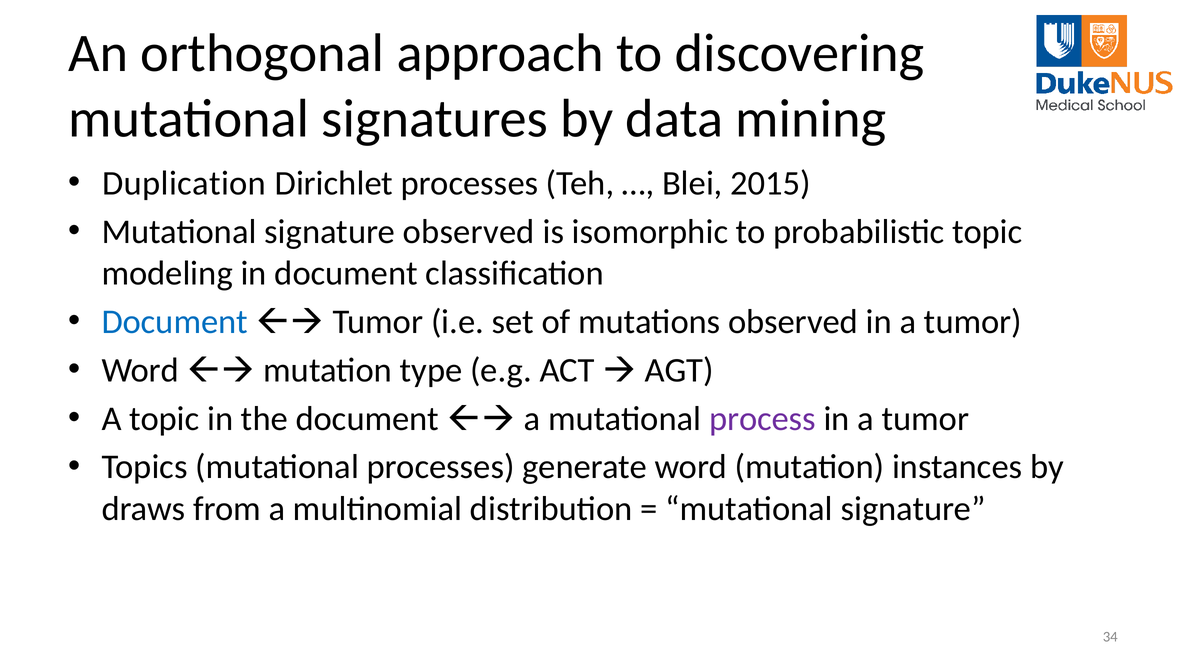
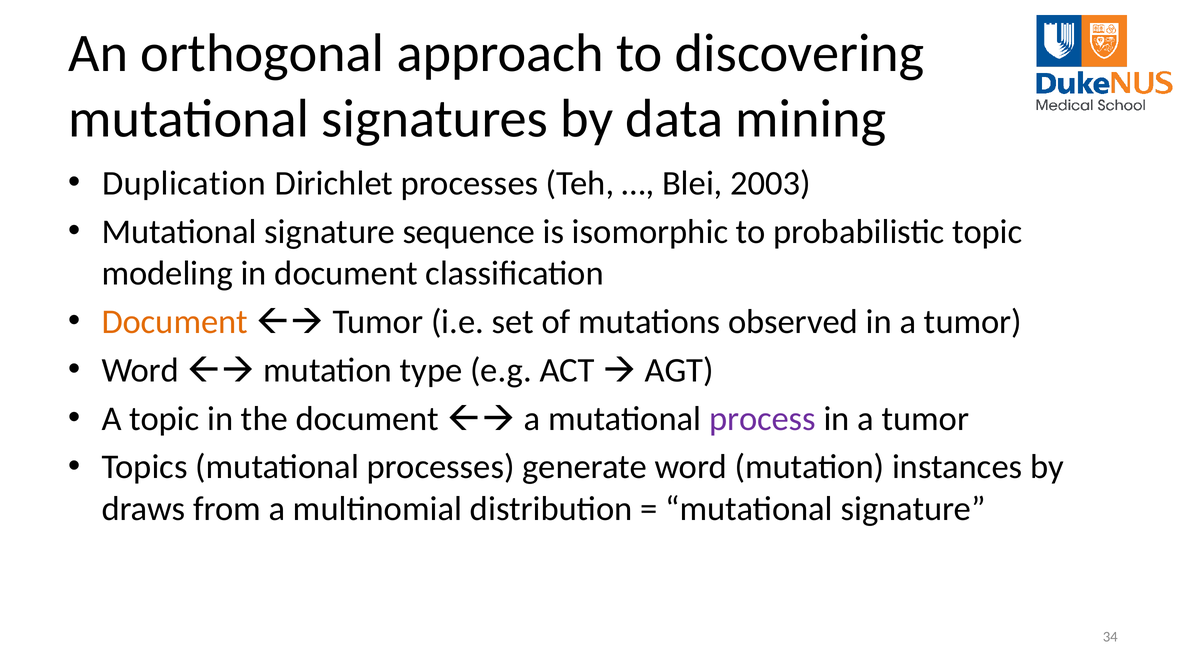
2015: 2015 -> 2003 (771, 183)
signature observed: observed -> sequence (469, 232)
Document colour: blue -> orange (175, 322)
